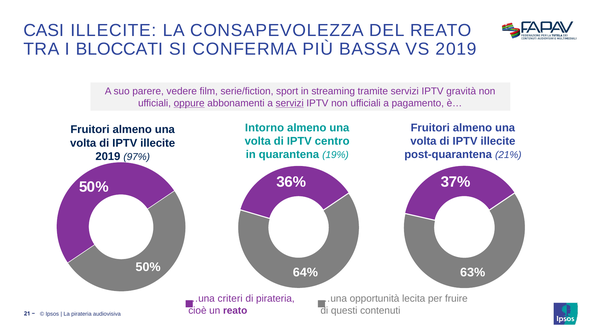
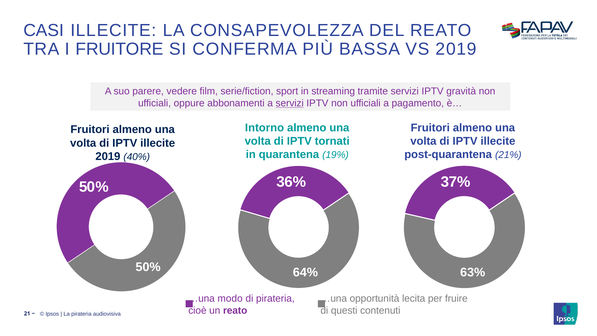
BLOCCATI: BLOCCATI -> FRUITORE (119, 49)
oppure underline: present -> none (189, 103)
centro: centro -> tornati (332, 141)
97%: 97% -> 40% (137, 157)
criteri: criteri -> modo (230, 298)
